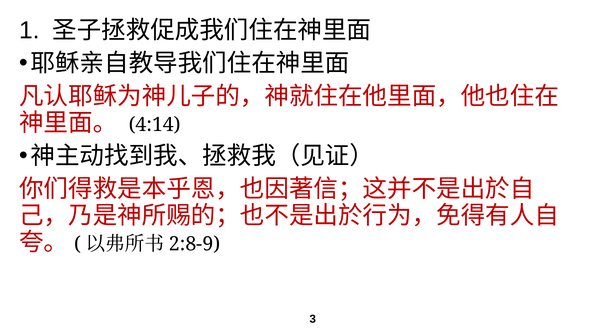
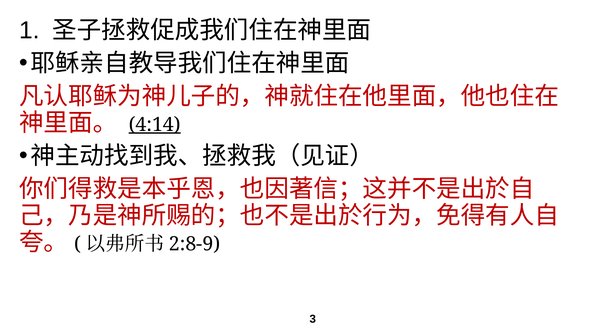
4:14 underline: none -> present (155, 124)
